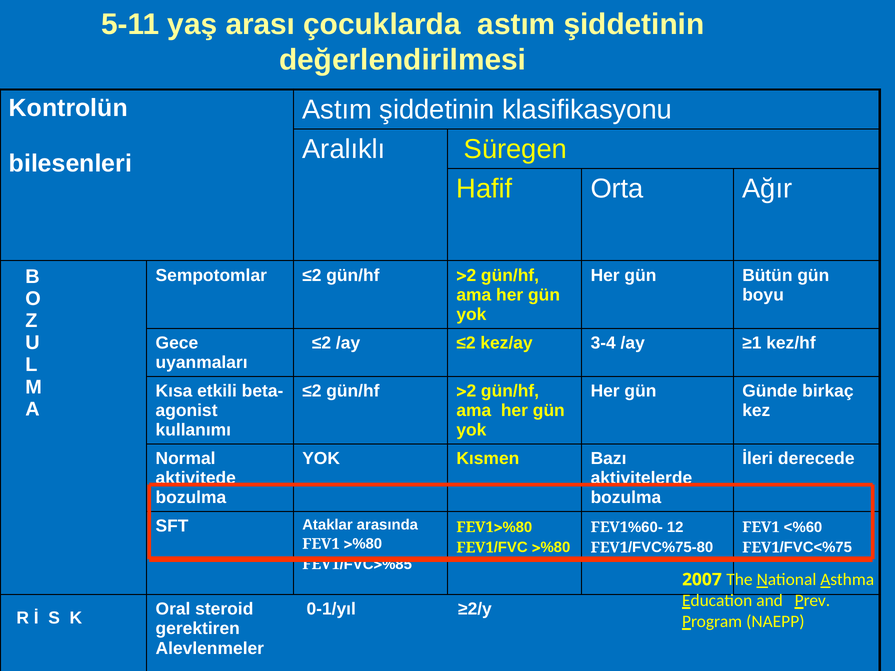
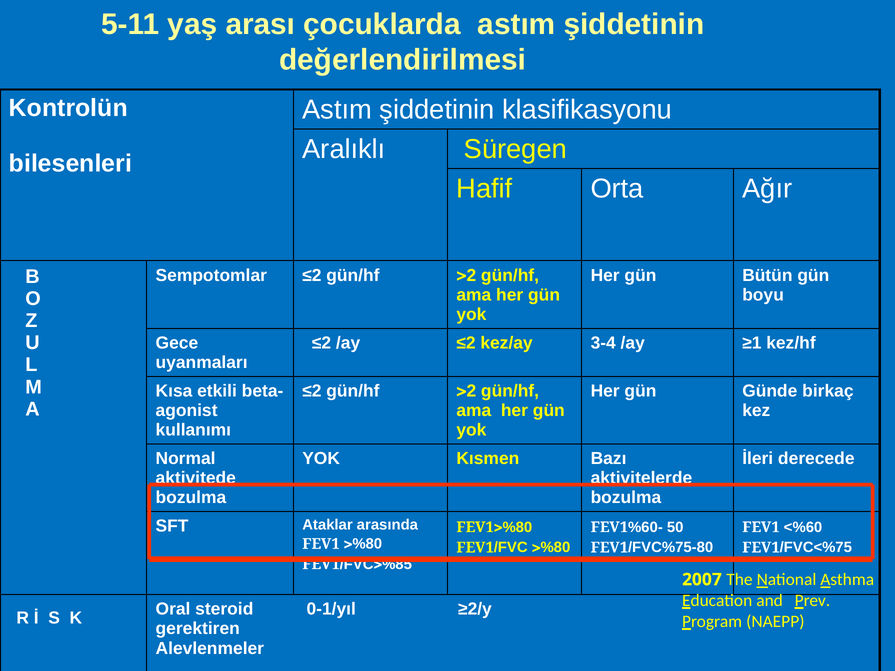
12: 12 -> 50 (675, 527)
